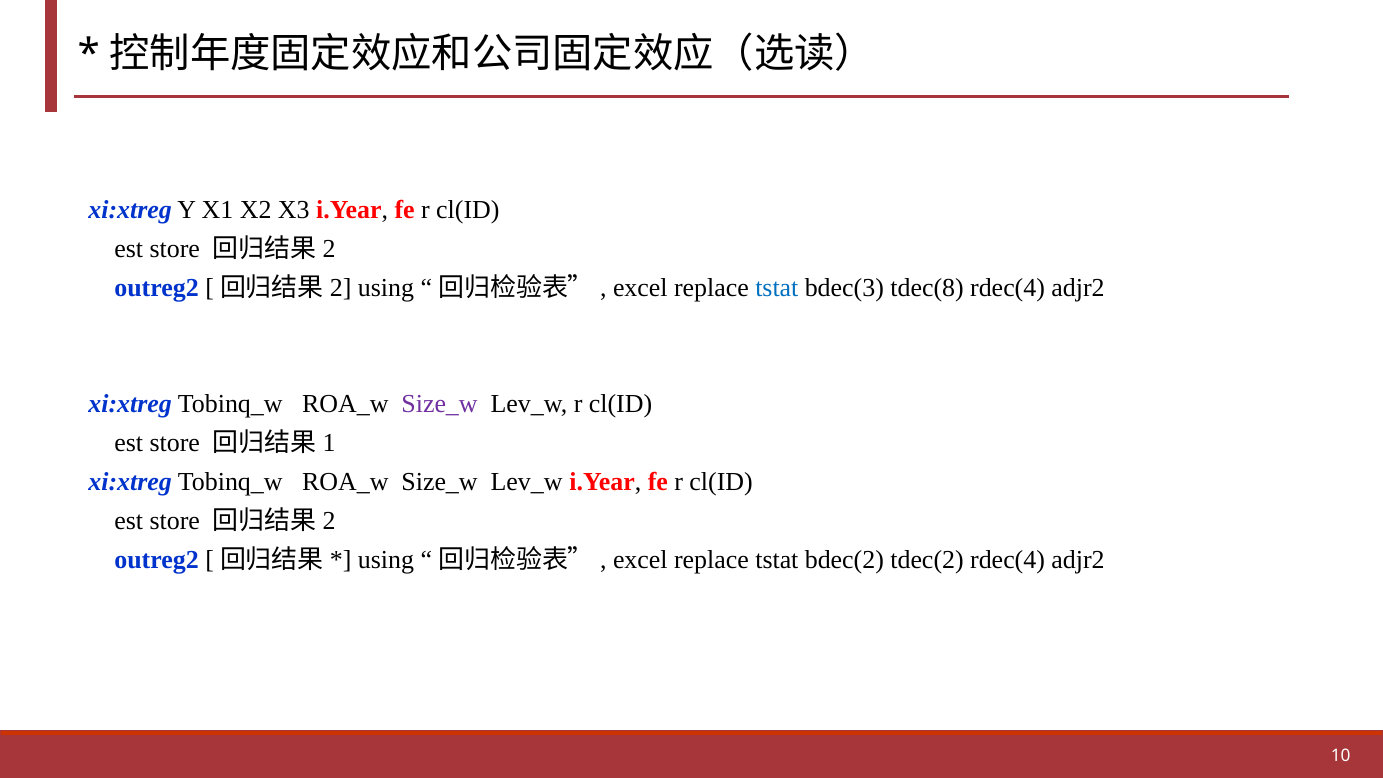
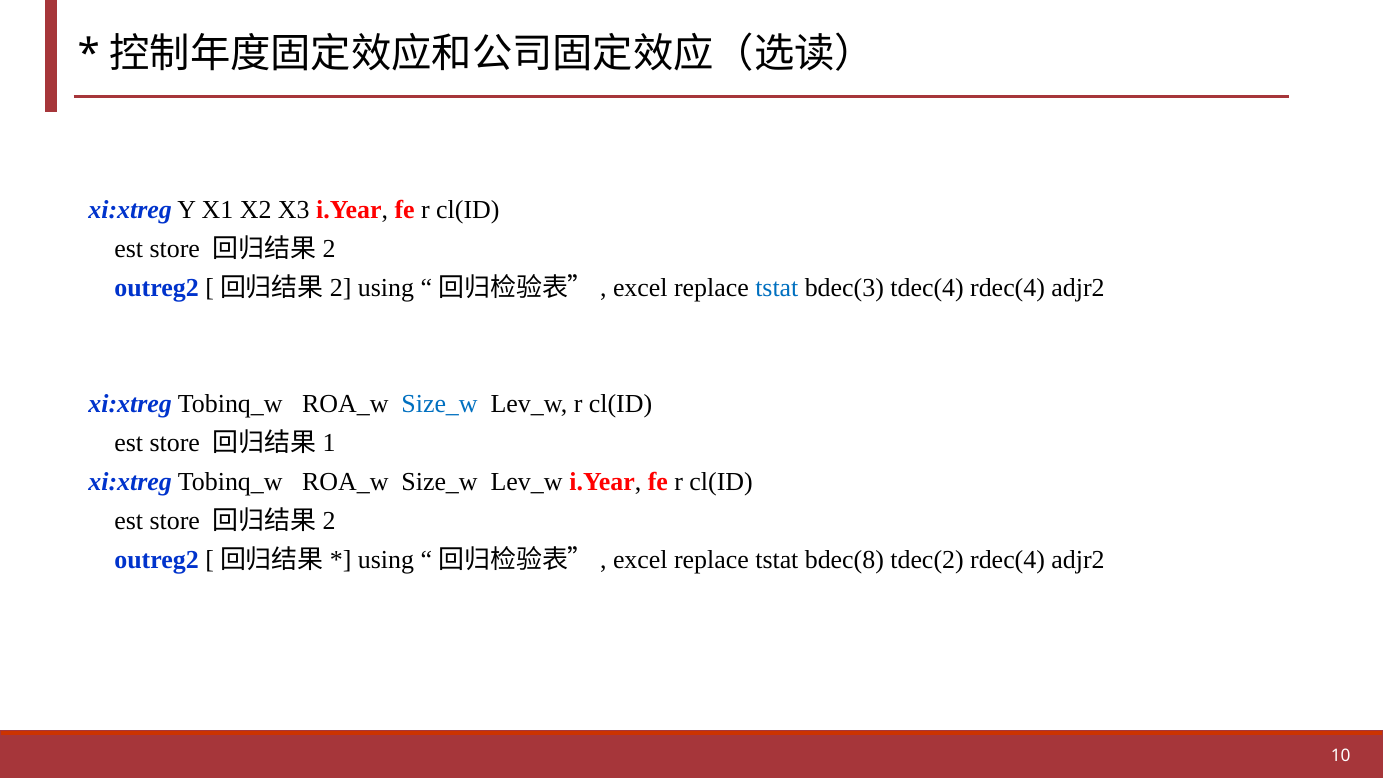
tdec(8: tdec(8 -> tdec(4 (927, 288)
Size_w colour: purple -> blue (440, 404)
bdec(2: bdec(2 -> bdec(8 (844, 560)
